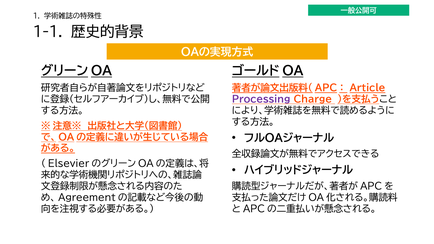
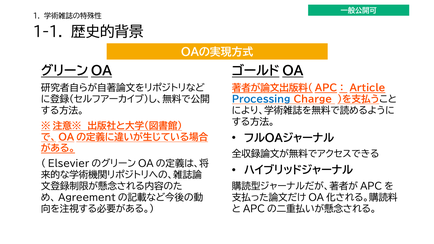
Processing colour: purple -> blue (261, 99)
